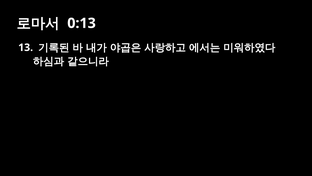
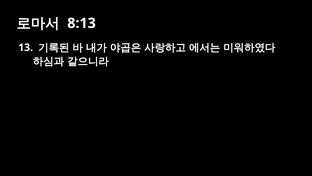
0:13: 0:13 -> 8:13 (82, 23)
